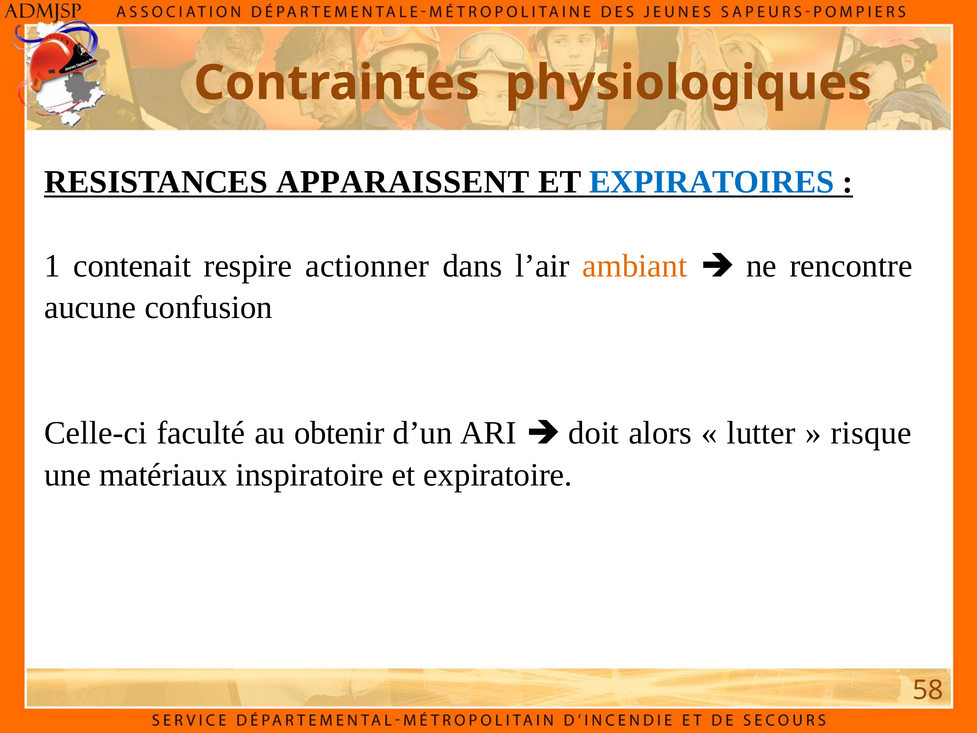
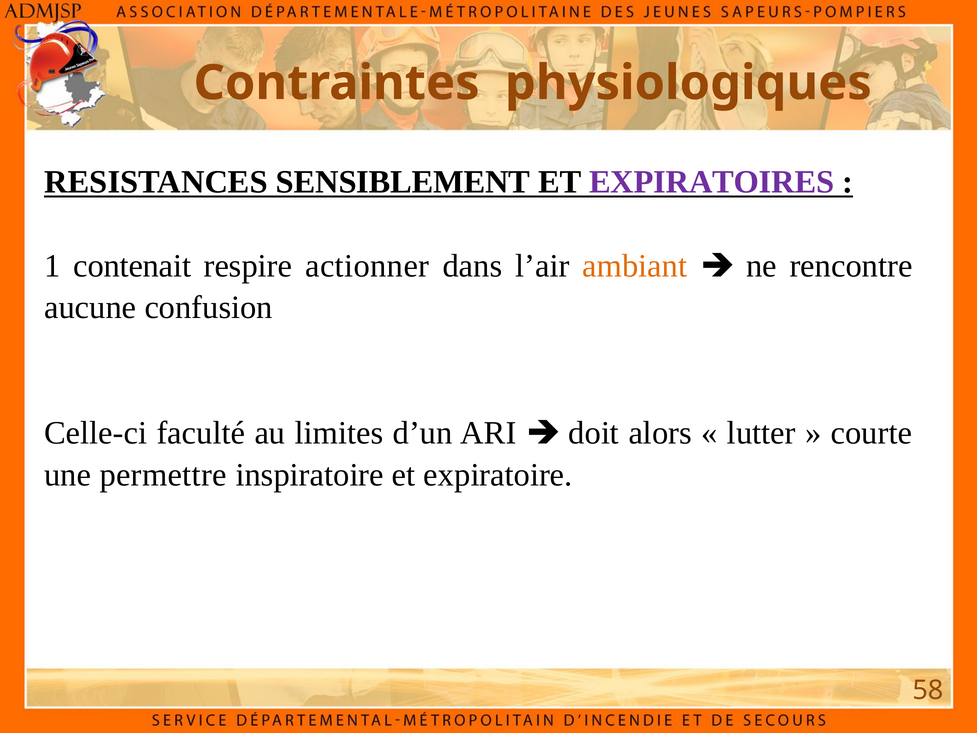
APPARAISSENT: APPARAISSENT -> SENSIBLEMENT (403, 182)
EXPIRATOIRES colour: blue -> purple (712, 182)
obtenir: obtenir -> limites (339, 433)
risque: risque -> courte (871, 433)
matériaux: matériaux -> permettre (163, 475)
